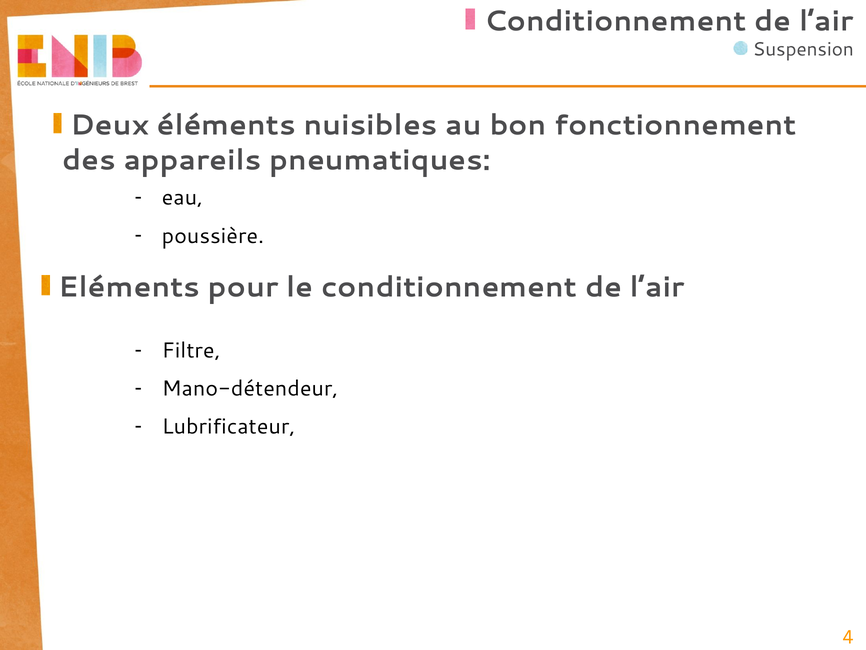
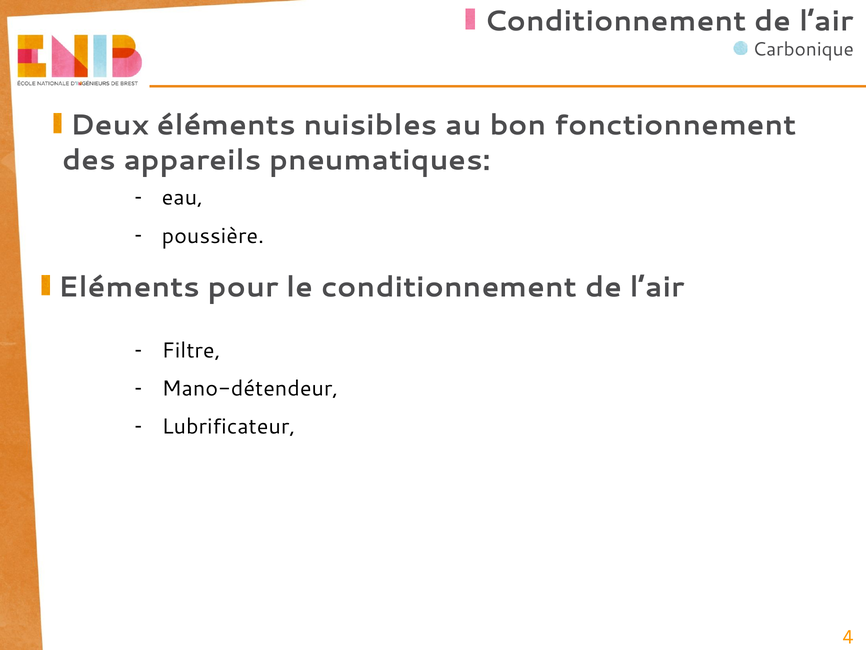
Suspension: Suspension -> Carbonique (803, 50)
